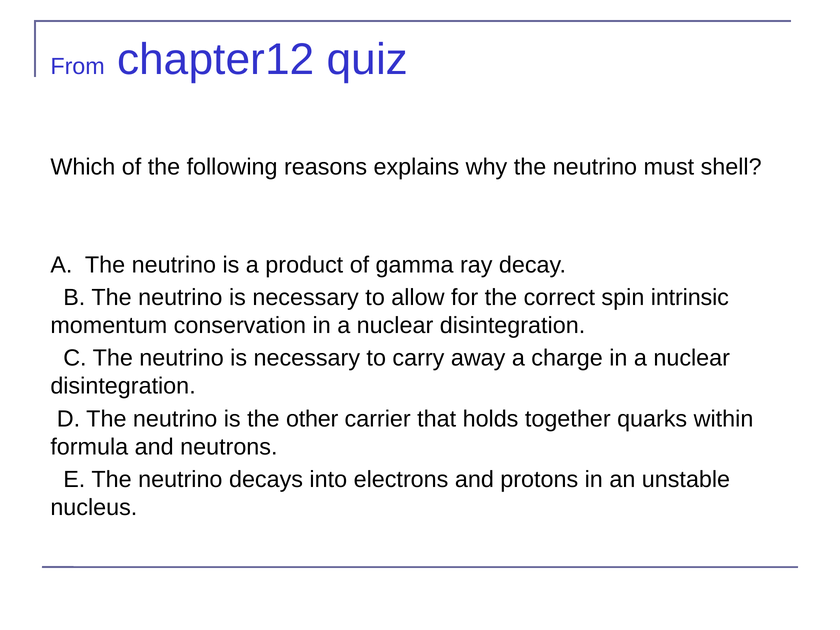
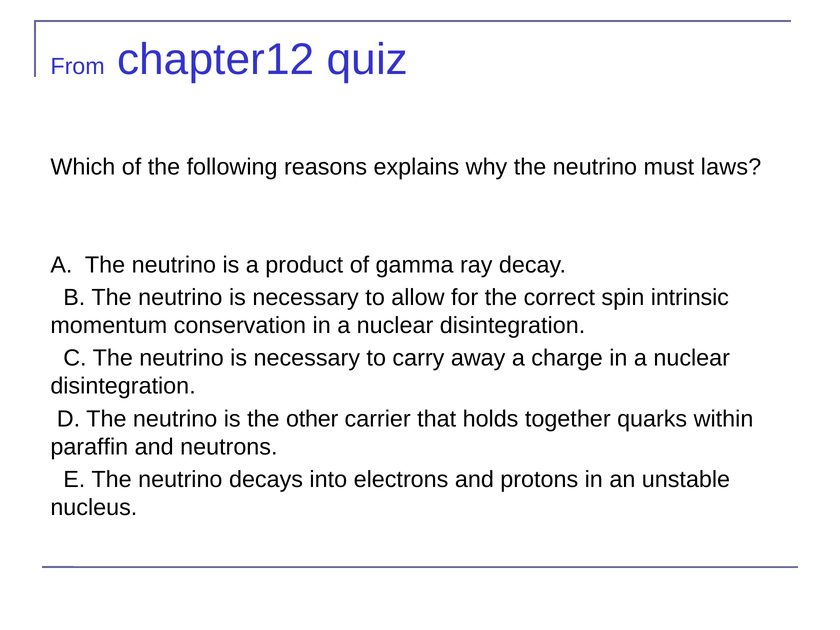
shell: shell -> laws (731, 167)
formula: formula -> paraffin (89, 447)
